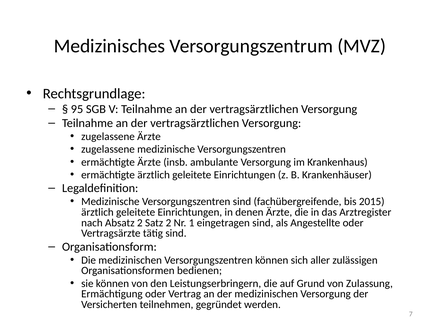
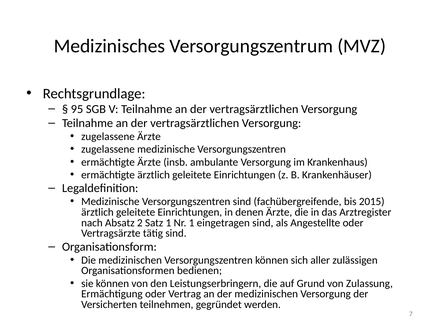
Satz 2: 2 -> 1 (168, 223)
